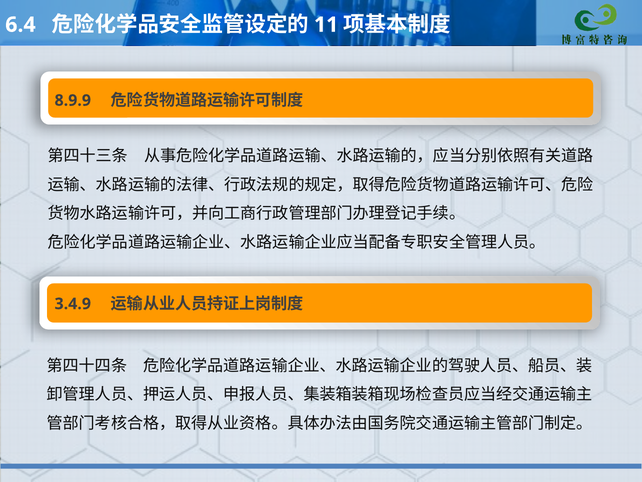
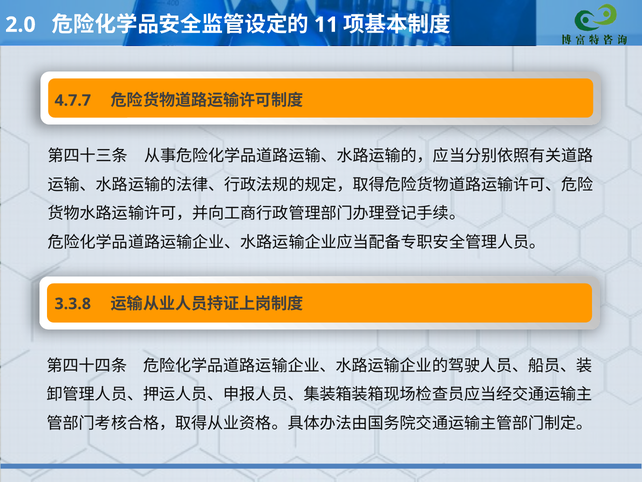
6.4: 6.4 -> 2.0 (20, 25)
8.9.9: 8.9.9 -> 4.7.7 (73, 100)
3.4.9: 3.4.9 -> 3.3.8 (73, 304)
